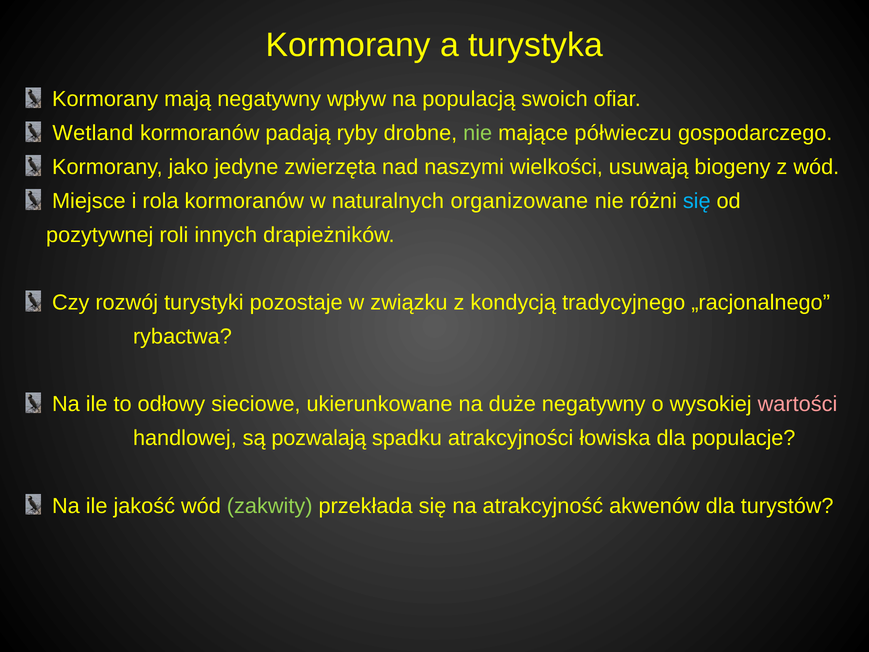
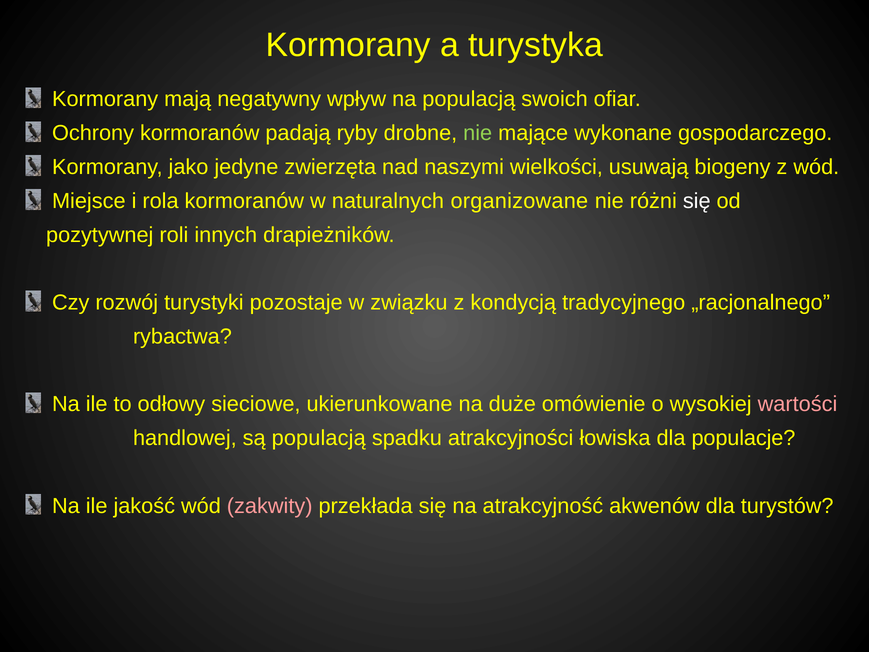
Wetland: Wetland -> Ochrony (93, 133)
półwieczu: półwieczu -> wykonane (623, 133)
się colour: light blue -> white (697, 201)
duże negatywny: negatywny -> omówienie (594, 404)
są pozwalają: pozwalają -> populacją (319, 438)
zakwity colour: light green -> pink (270, 506)
